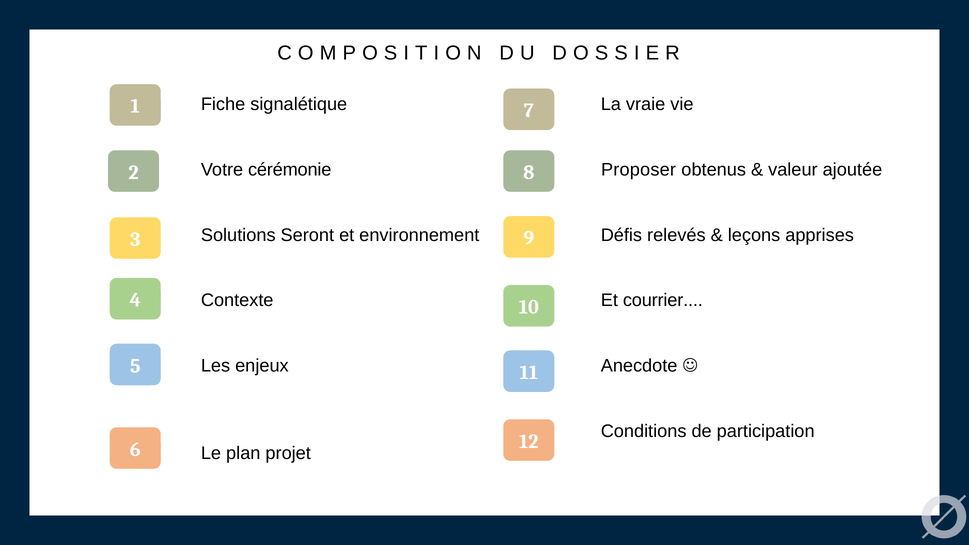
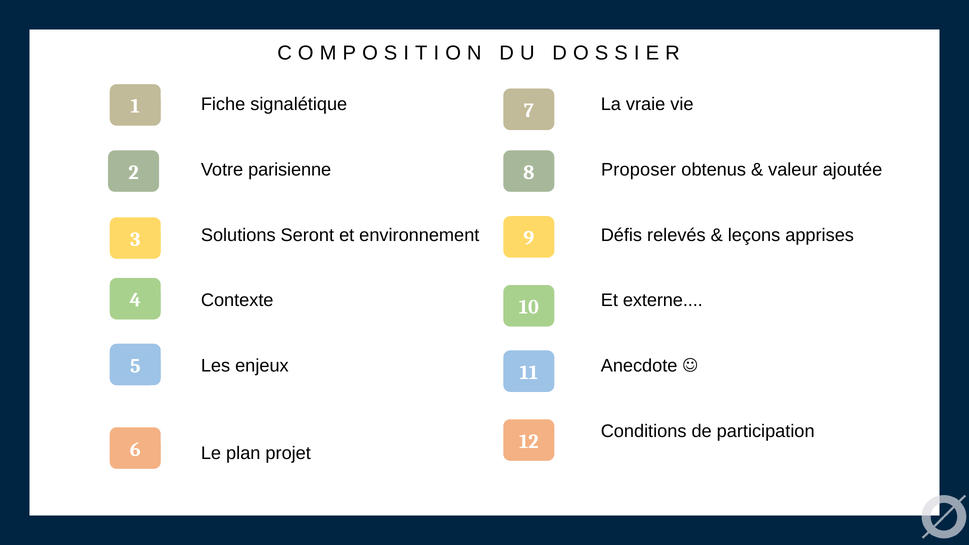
cérémonie: cérémonie -> parisienne (290, 170)
courrier: courrier -> externe (663, 300)
